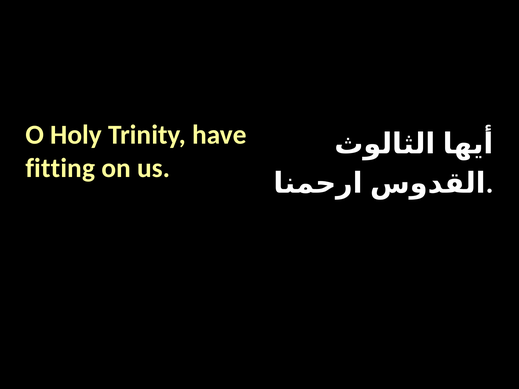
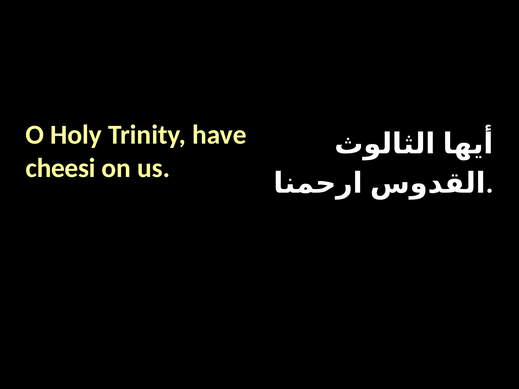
fitting: fitting -> cheesi (61, 168)
